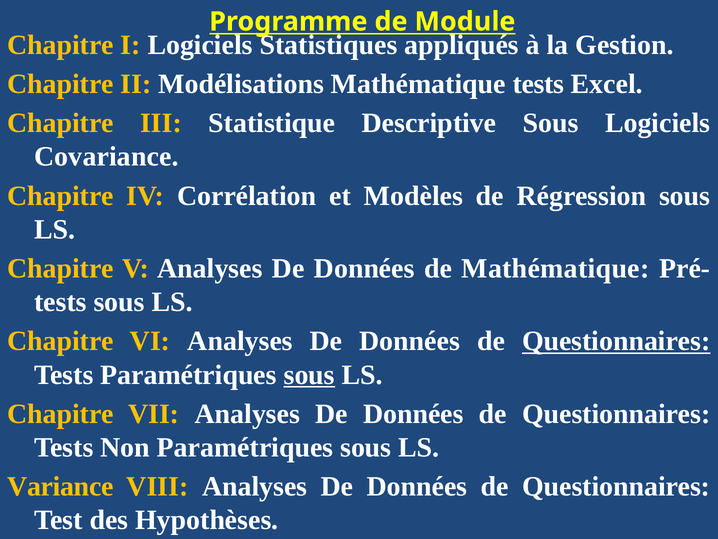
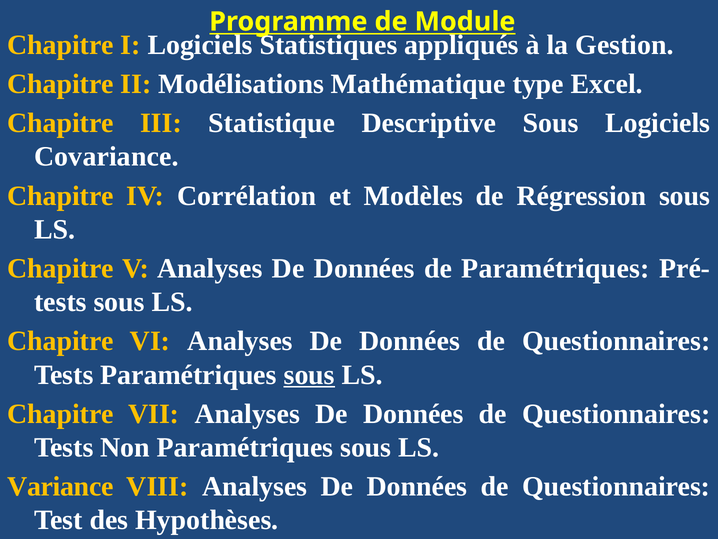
Mathématique tests: tests -> type (538, 84)
de Mathématique: Mathématique -> Paramétriques (555, 268)
Questionnaires underline: present -> none (616, 341)
